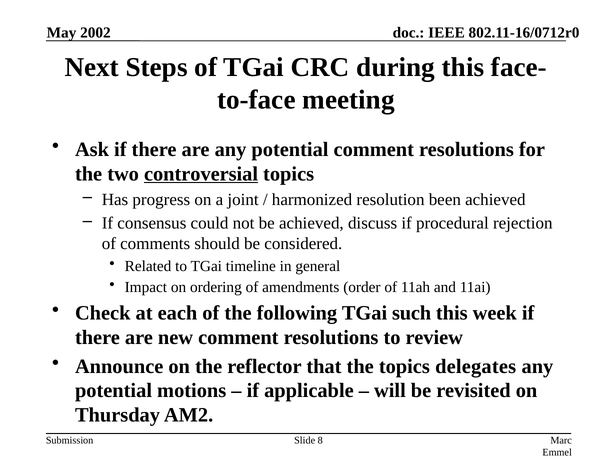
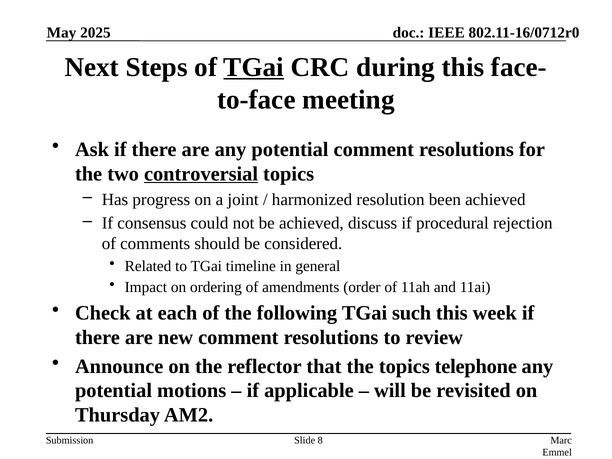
2002: 2002 -> 2025 (95, 33)
TGai underline: none -> present (254, 67)
delegates: delegates -> telephone (476, 366)
